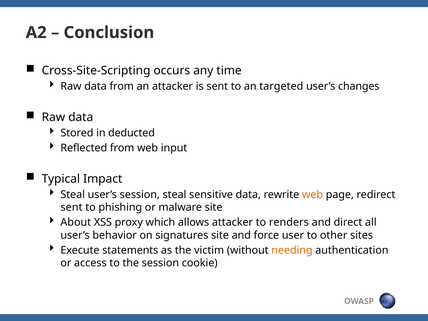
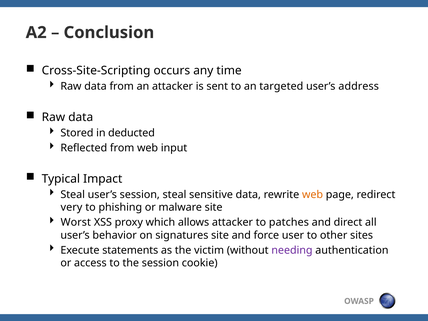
changes: changes -> address (359, 86)
sent: sent -> very (71, 207)
About: About -> Worst (76, 222)
renders: renders -> patches (289, 222)
needing colour: orange -> purple (292, 250)
